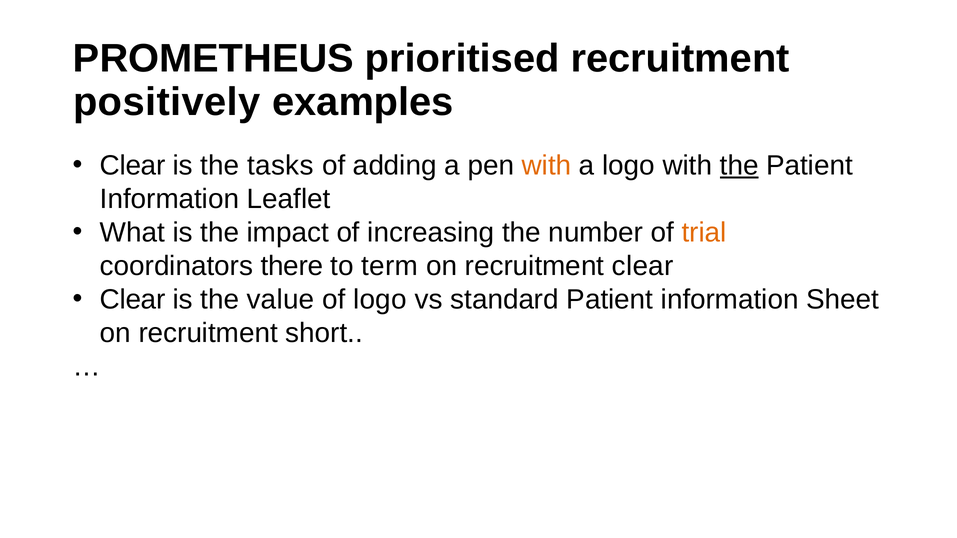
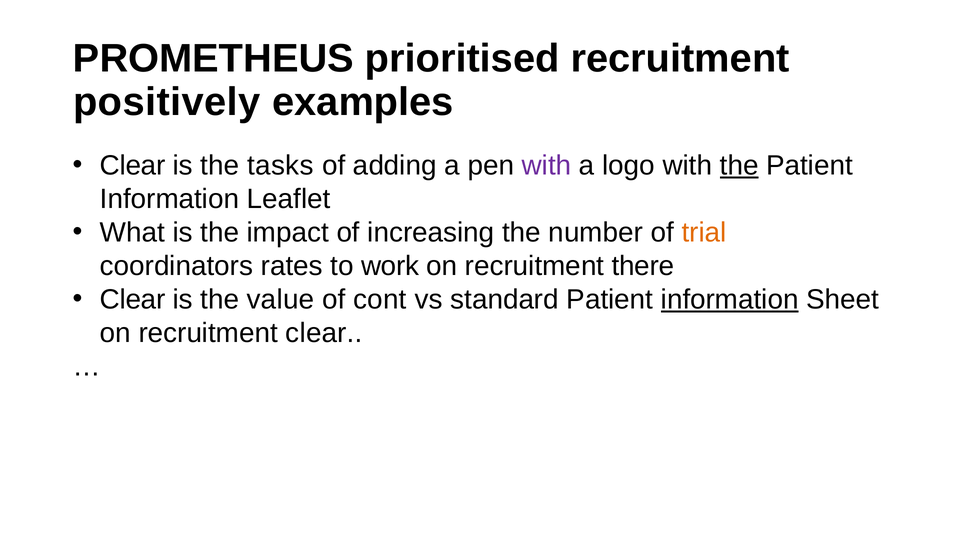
with colour: orange -> purple (547, 166)
there: there -> rates (292, 266)
term: term -> work (390, 266)
recruitment clear: clear -> there (643, 266)
of logo: logo -> cont (380, 300)
information underline: none -> present (730, 300)
recruitment short: short -> clear (324, 333)
